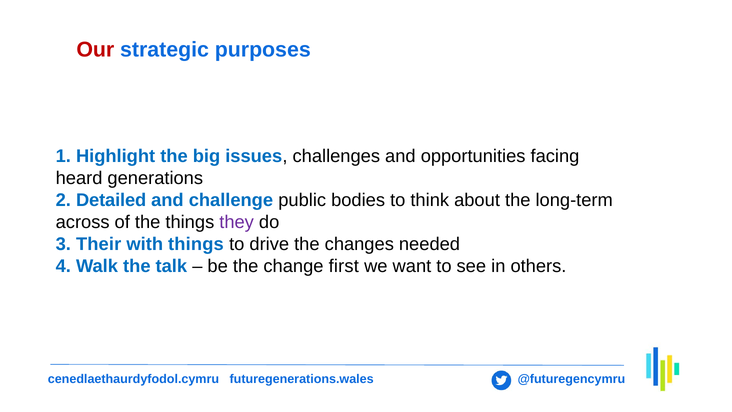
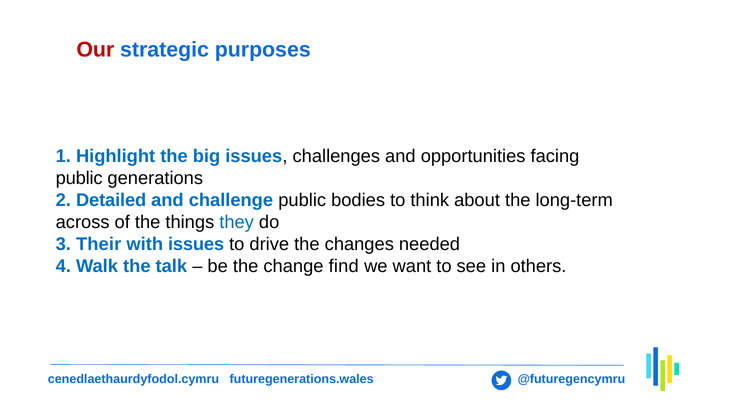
heard: heard -> public (79, 178)
they colour: purple -> blue (237, 222)
with things: things -> issues (196, 244)
first: first -> find (344, 266)
